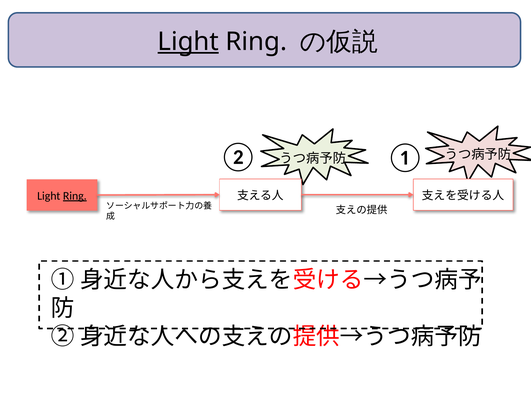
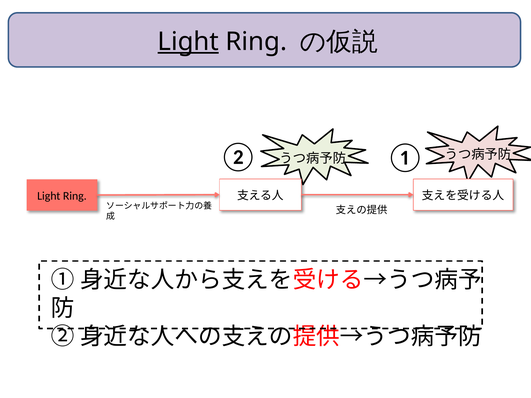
Ring underline: present -> none (75, 196)
